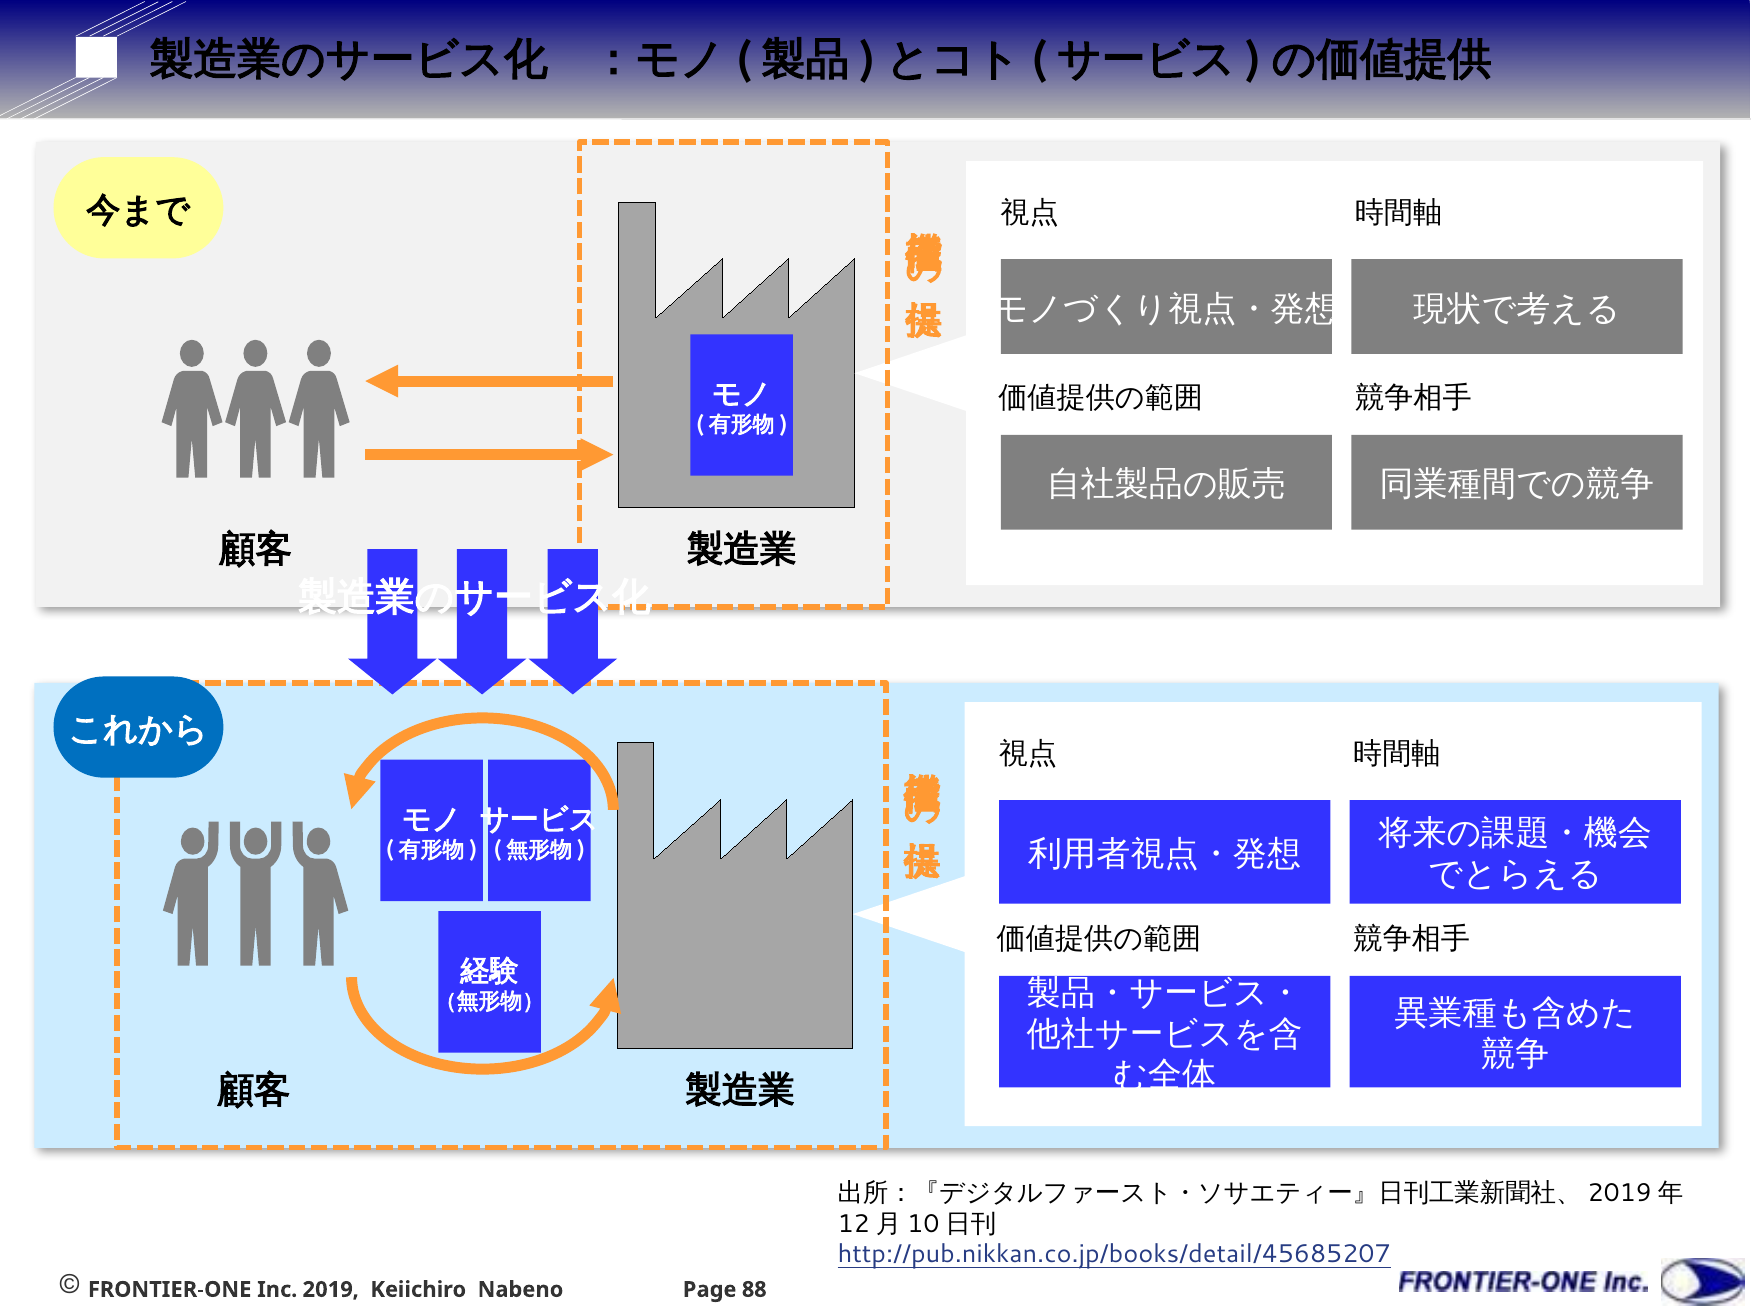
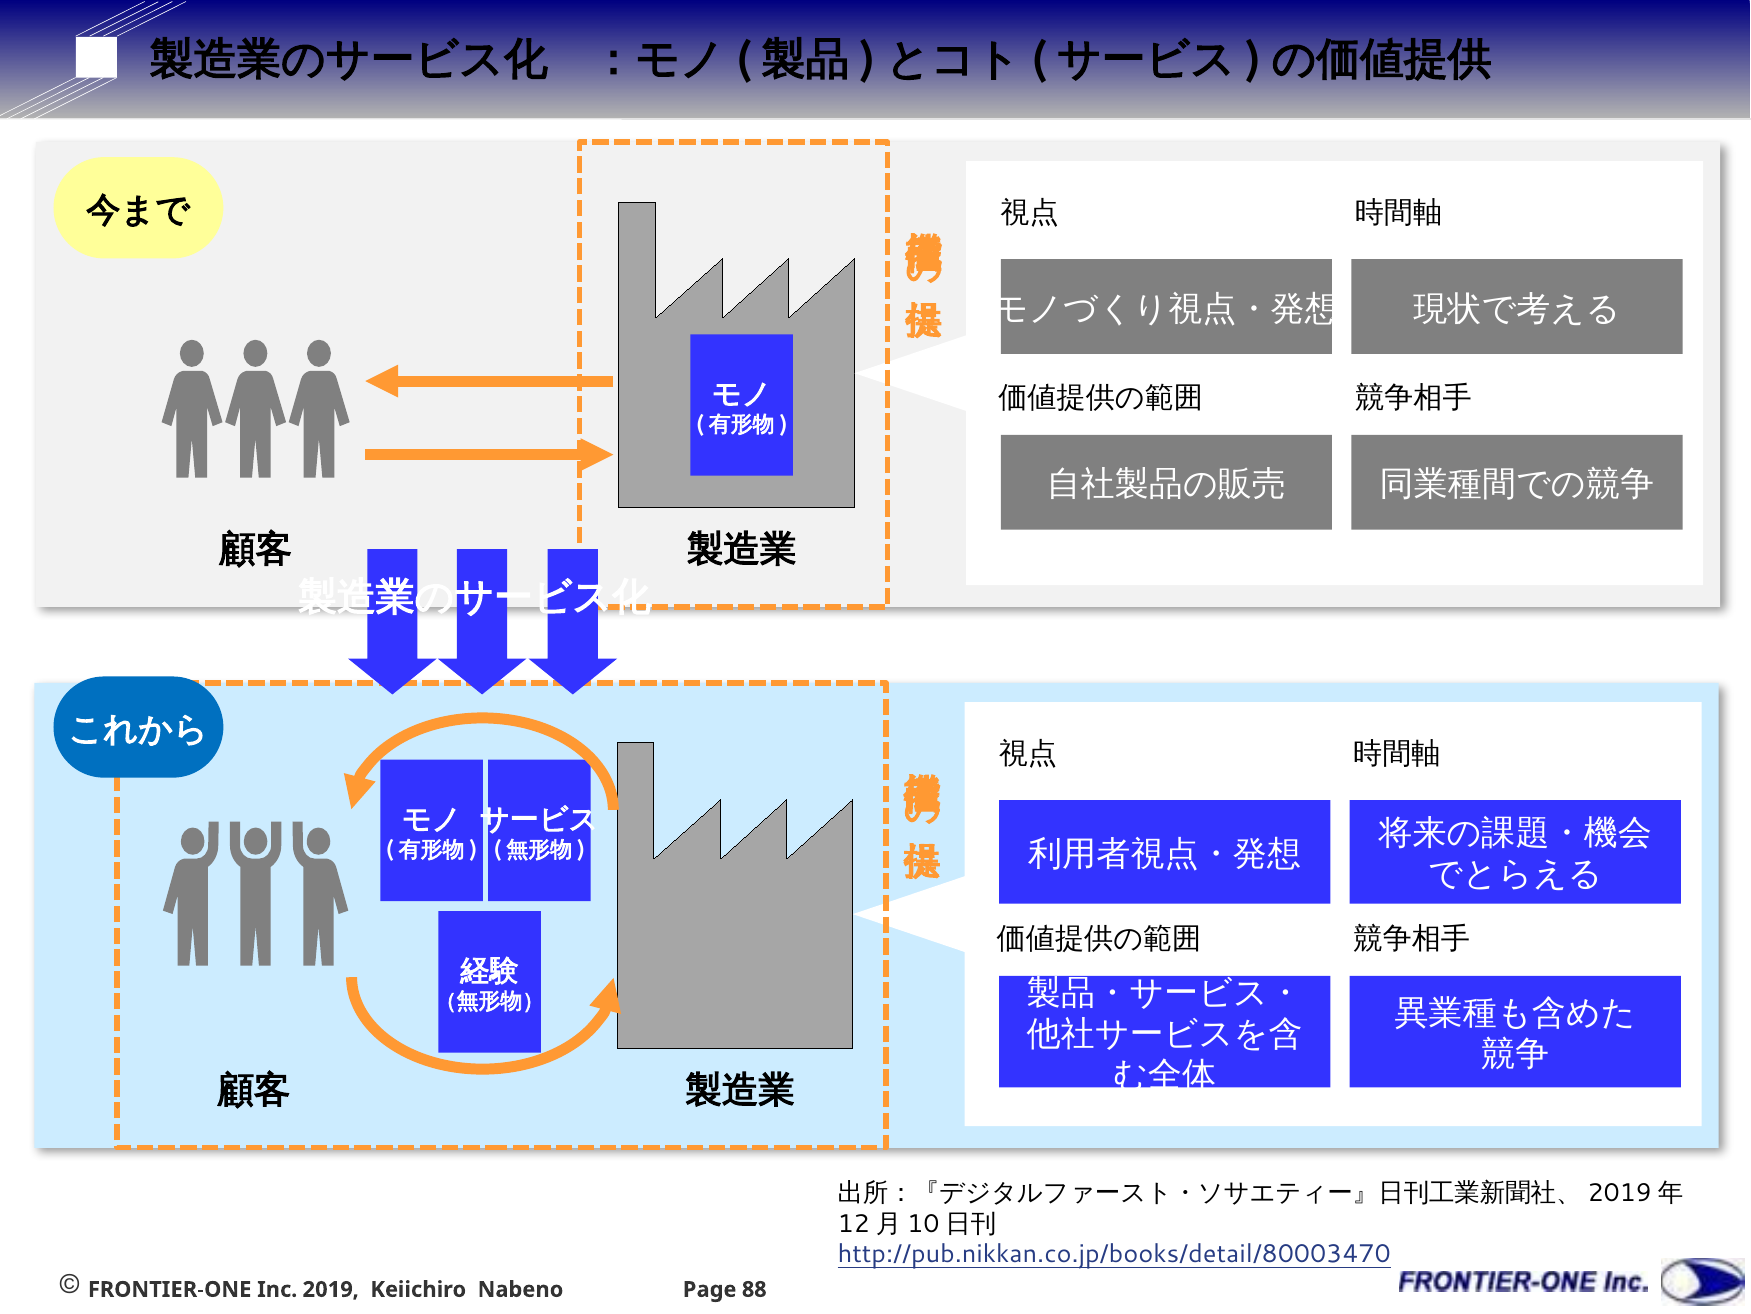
http://pub.nikkan.co.jp/books/detail/45685207: http://pub.nikkan.co.jp/books/detail/45685207 -> http://pub.nikkan.co.jp/books/detail/80003470 (1114, 1254)
